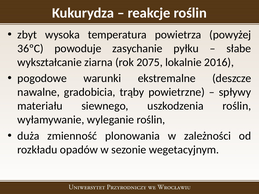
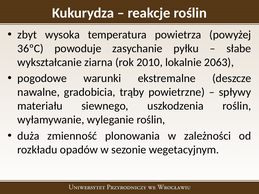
2075: 2075 -> 2010 (150, 62)
2016: 2016 -> 2063 (219, 62)
